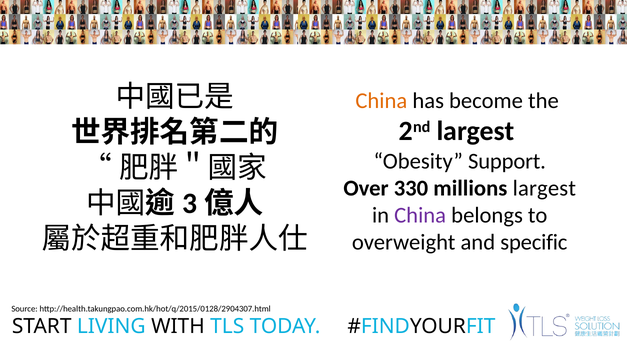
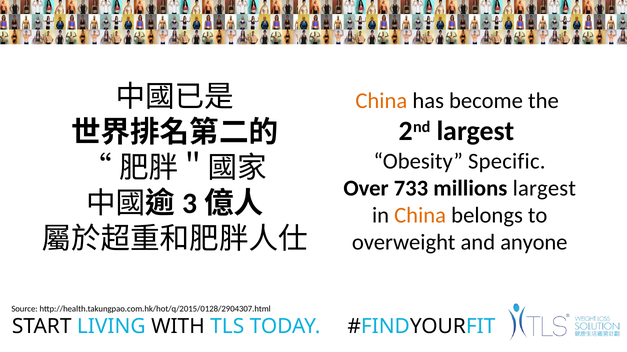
Support: Support -> Specific (507, 162)
330: 330 -> 733 (411, 189)
China colour: purple -> orange (420, 216)
specific: specific -> anyone (534, 243)
